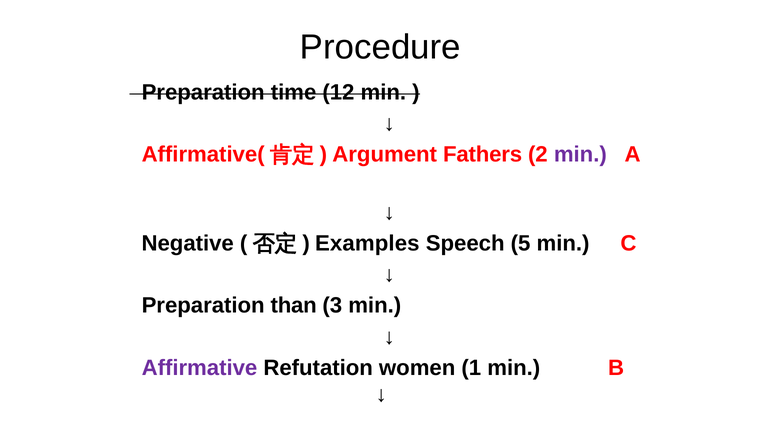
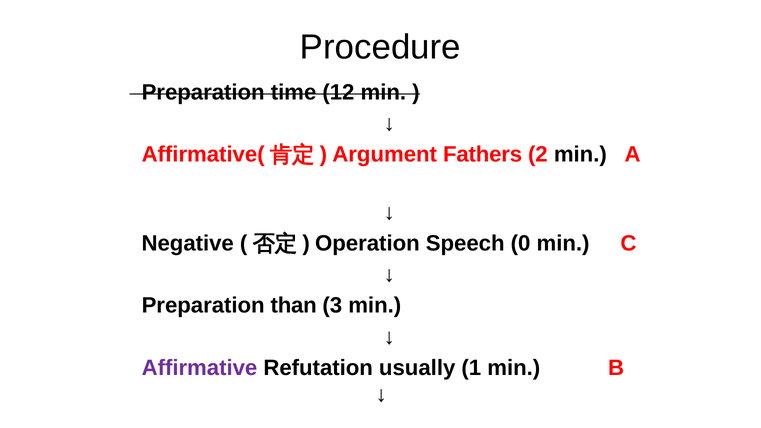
min colour: purple -> black (580, 155)
Examples: Examples -> Operation (367, 243)
5: 5 -> 0 (521, 243)
women: women -> usually (417, 368)
